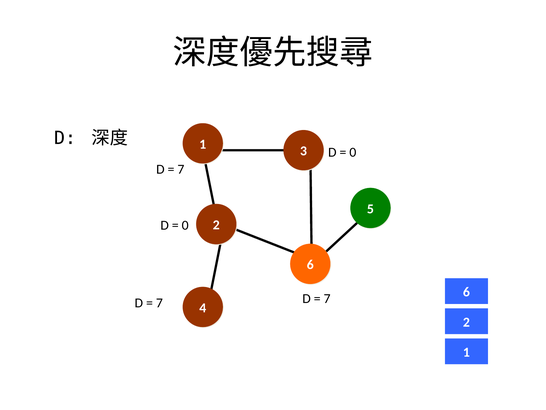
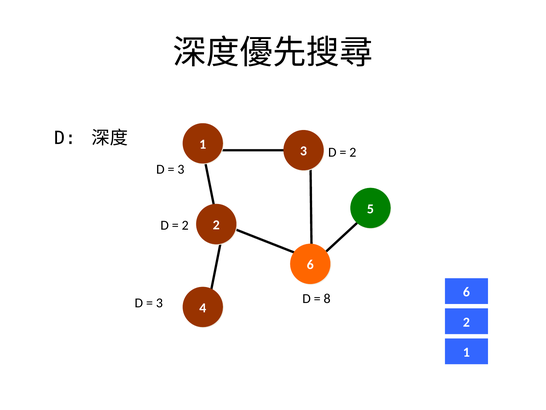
0: 0 -> 2 (353, 152)
7: 7 -> 3 (181, 169)
0: 0 -> 2 (185, 225)
7: 7 -> 8 (327, 298)
7: 7 -> 3 (159, 303)
